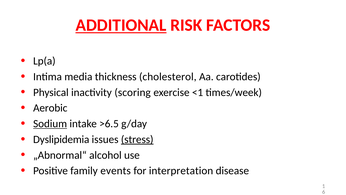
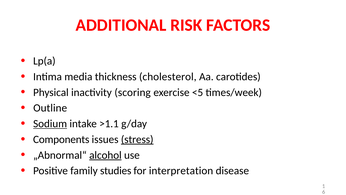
ADDITIONAL underline: present -> none (121, 25)
<1: <1 -> <5 (198, 92)
Aerobic: Aerobic -> Outline (50, 108)
>6.5: >6.5 -> >1.1 (109, 124)
Dyslipidemia: Dyslipidemia -> Components (61, 139)
alcohol underline: none -> present (105, 155)
events: events -> studies (116, 170)
